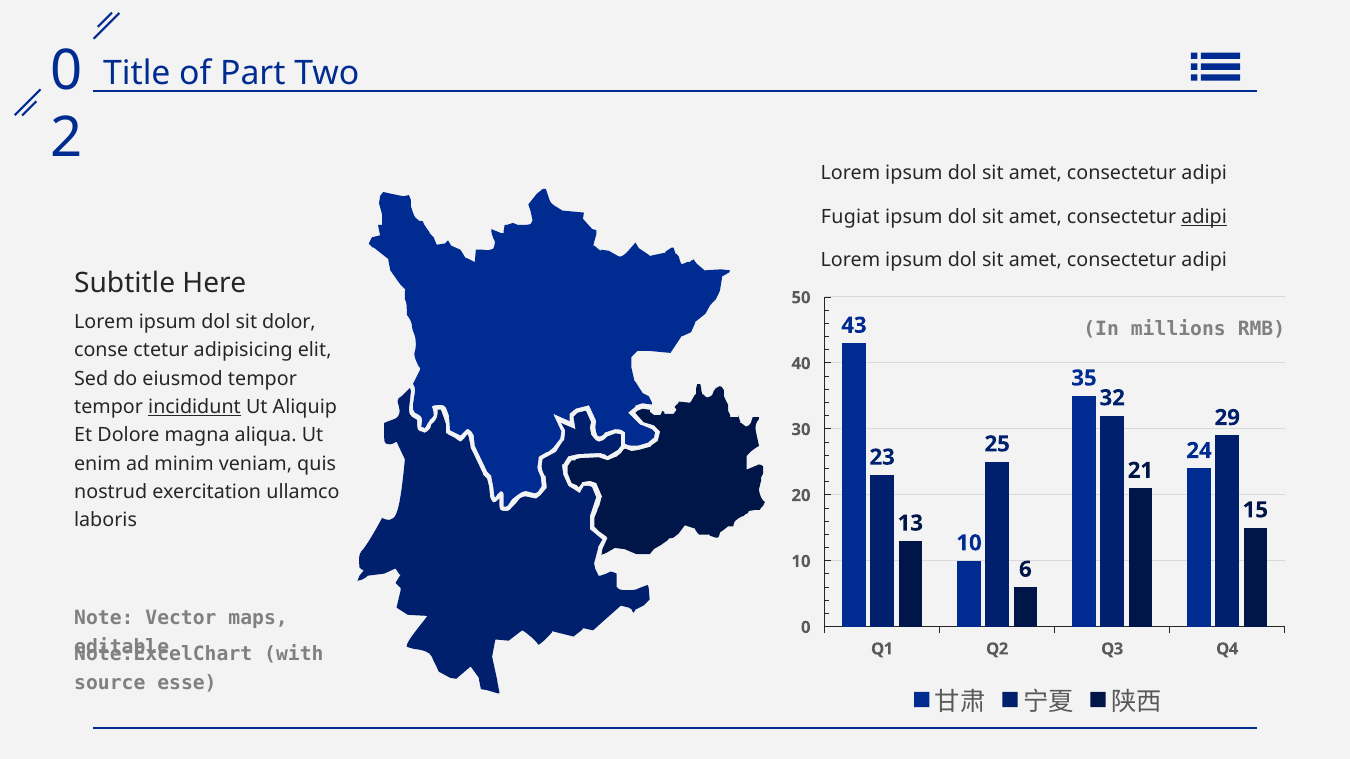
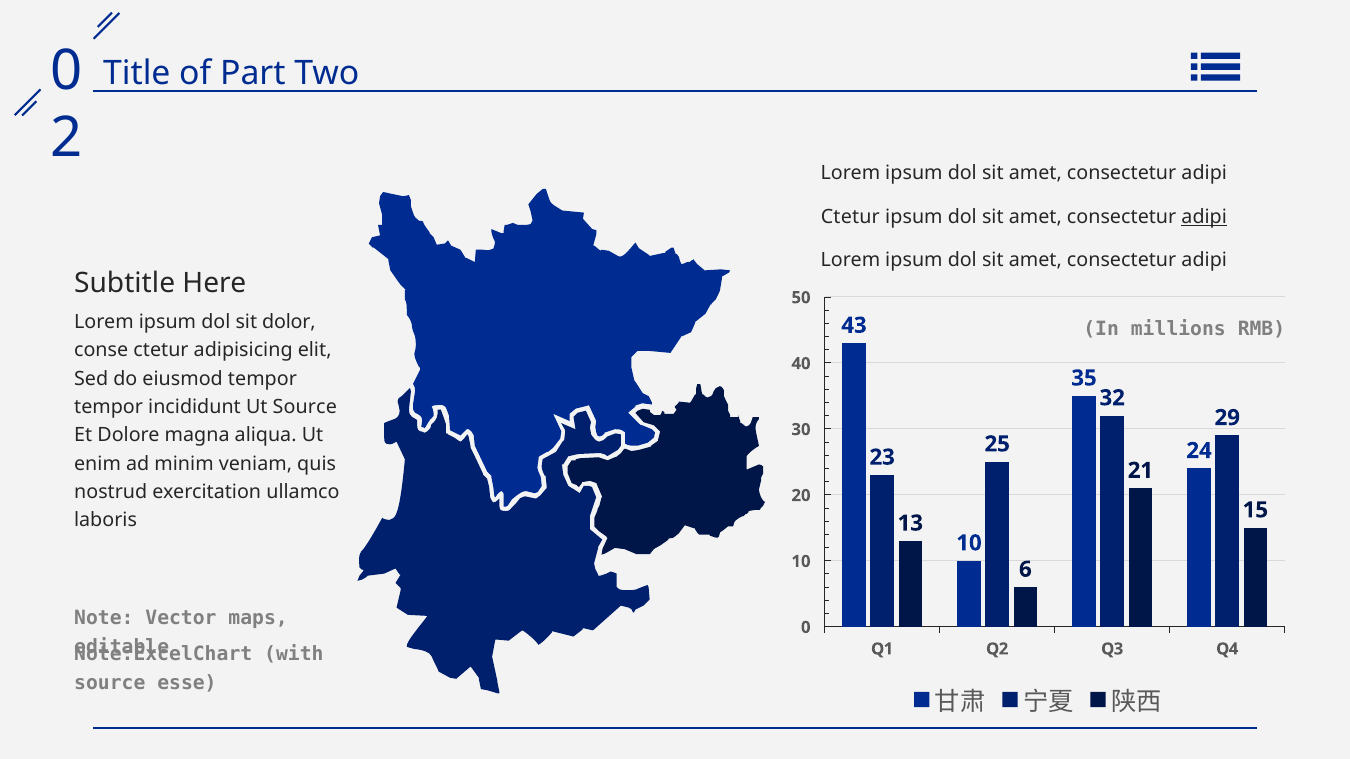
Fugiat: Fugiat -> Ctetur (850, 217)
incididunt underline: present -> none (195, 407)
Ut Aliquip: Aliquip -> Source (305, 407)
